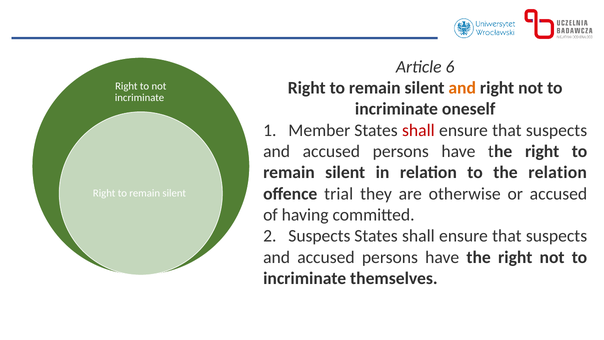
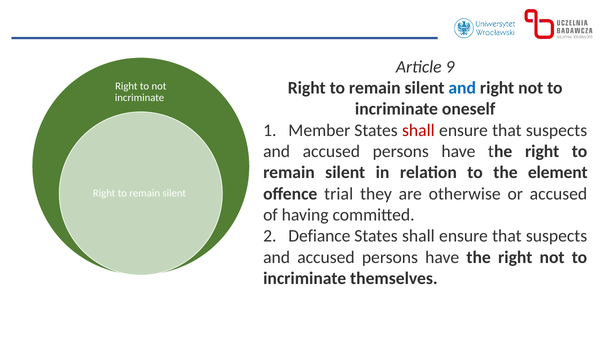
6: 6 -> 9 (450, 67)
and colour: orange -> blue (462, 88)
the relation: relation -> element (558, 173)
2 Suspects: Suspects -> Defiance (319, 236)
